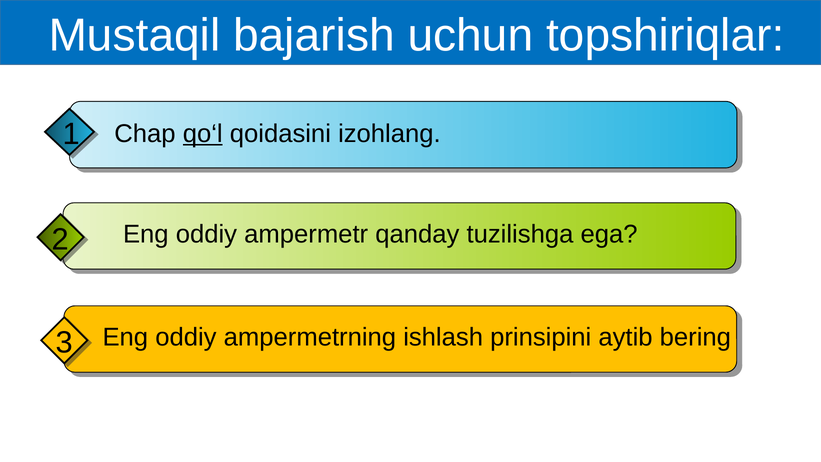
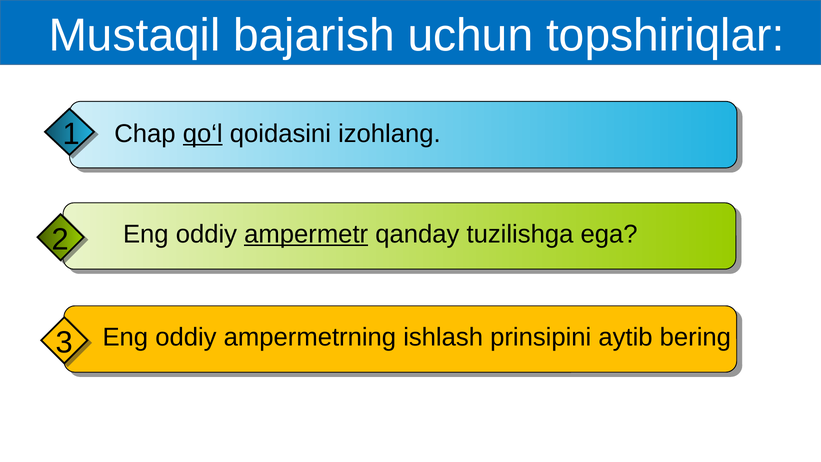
ampermetr underline: none -> present (306, 234)
